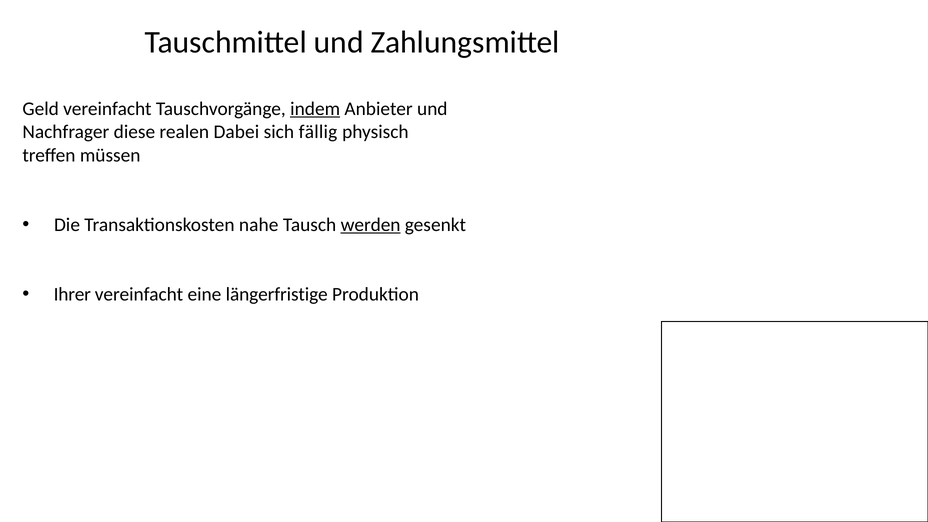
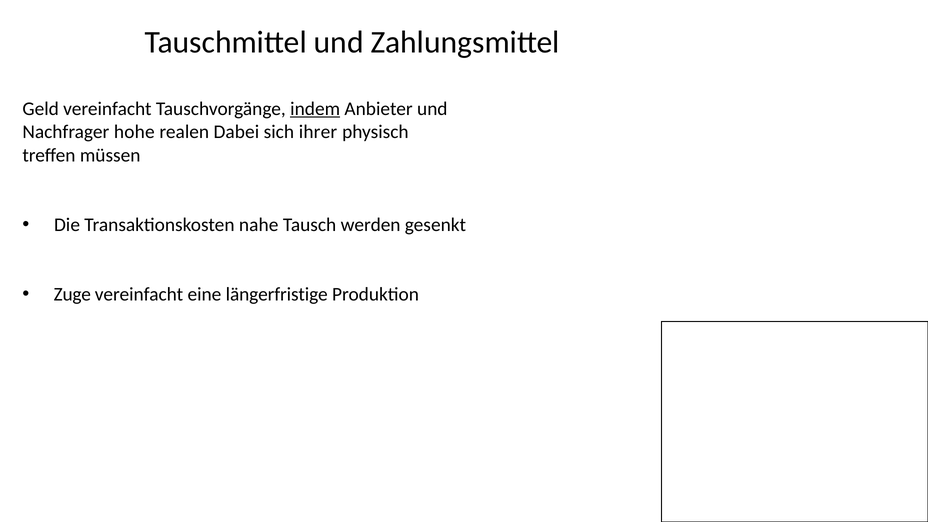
diese: diese -> hohe (134, 132)
fällig: fällig -> ihrer (318, 132)
werden underline: present -> none (371, 225)
Ihrer: Ihrer -> Zuge (72, 294)
